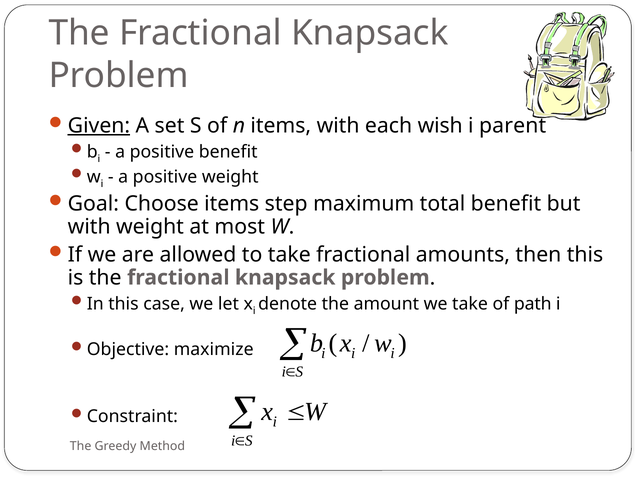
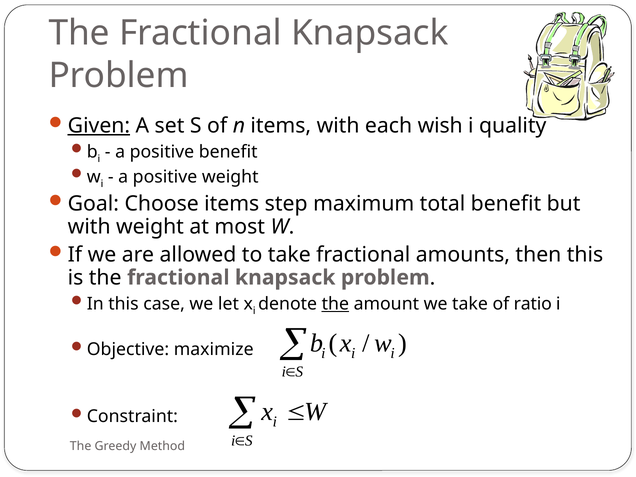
parent: parent -> quality (513, 126)
the underline: none -> present (335, 304)
path: path -> ratio (533, 304)
